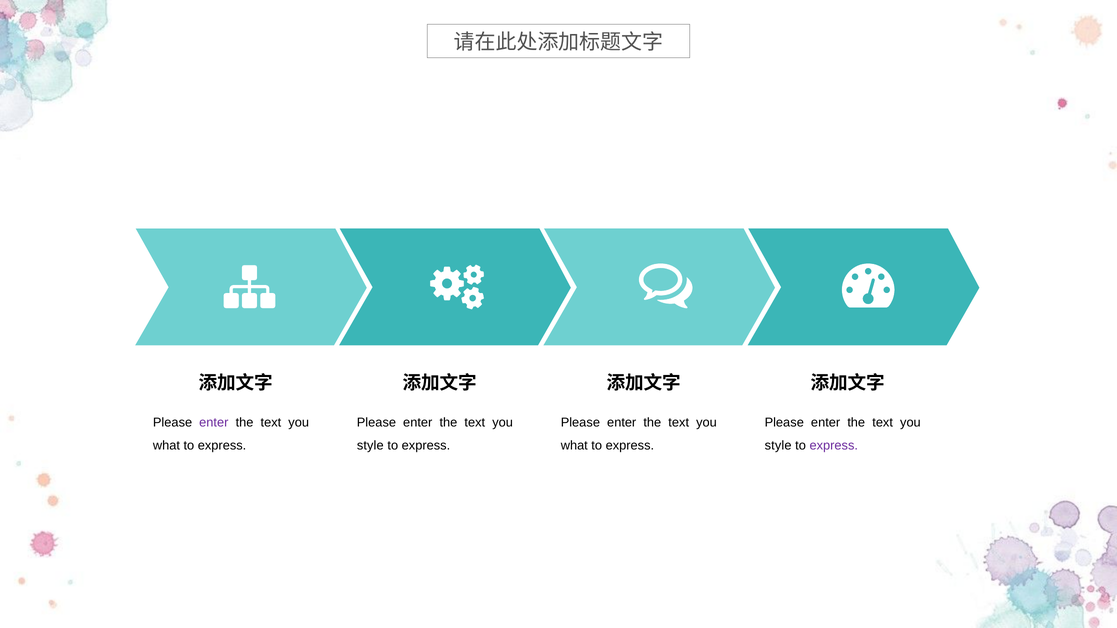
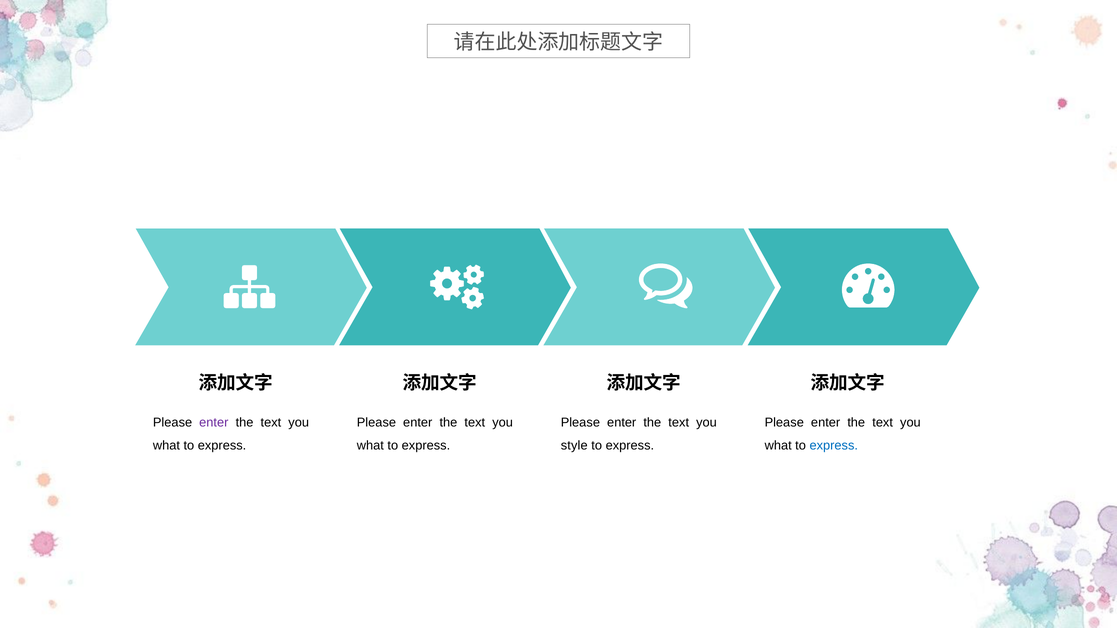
style: style -> what (370, 446)
what: what -> style (574, 446)
style: style -> what (778, 446)
express colour: purple -> blue (834, 446)
